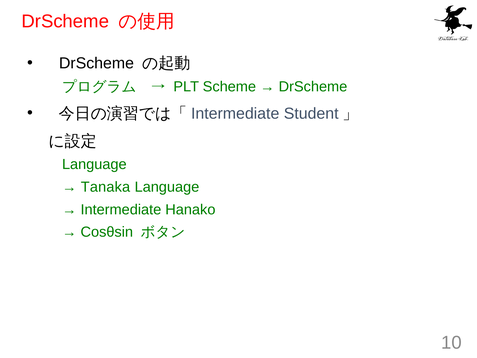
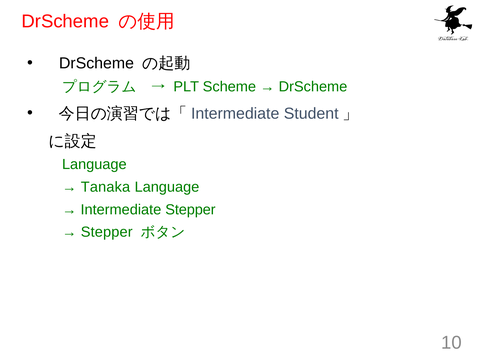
Intermediate Hanako: Hanako -> Stepper (190, 209)
Cosθsin: Cosθsin -> Stepper (107, 232)
